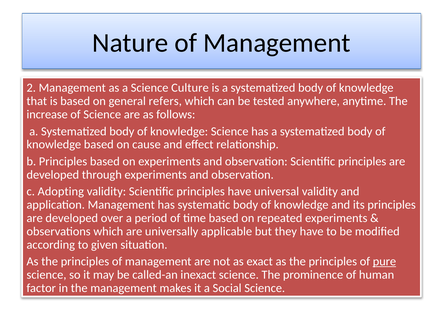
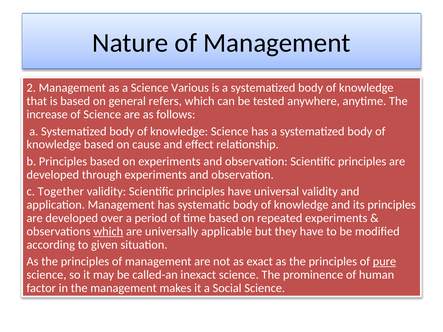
Culture: Culture -> Various (190, 88)
Adopting: Adopting -> Together (61, 192)
which underline: none -> present (108, 232)
